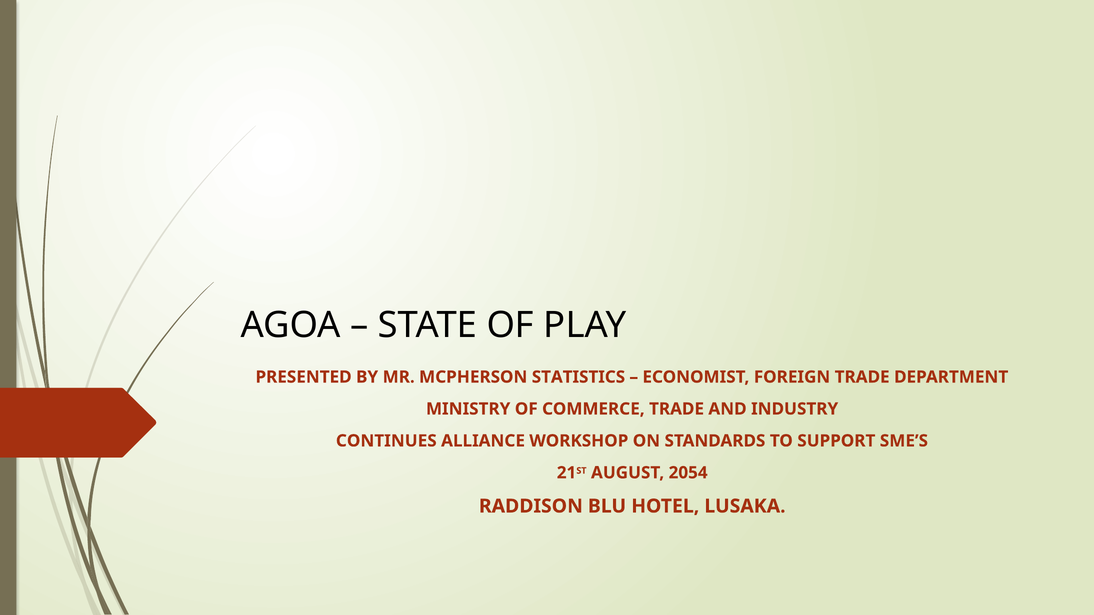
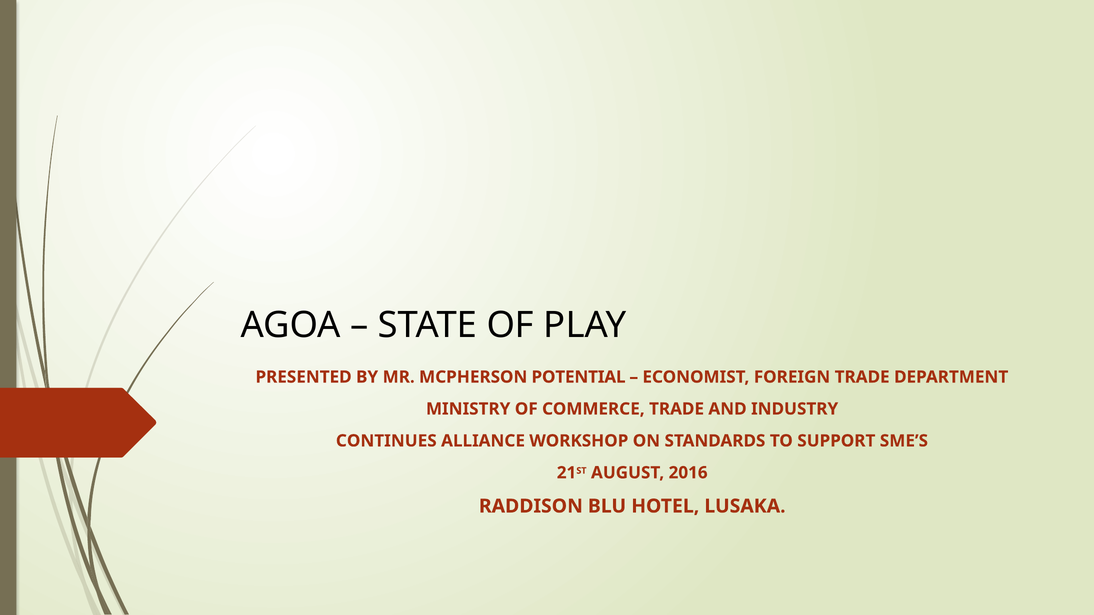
STATISTICS: STATISTICS -> POTENTIAL (579, 377)
2054: 2054 -> 2016 (688, 473)
